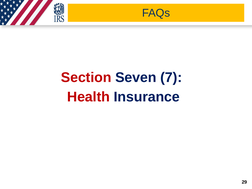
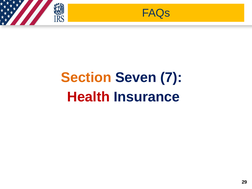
Section colour: red -> orange (86, 78)
